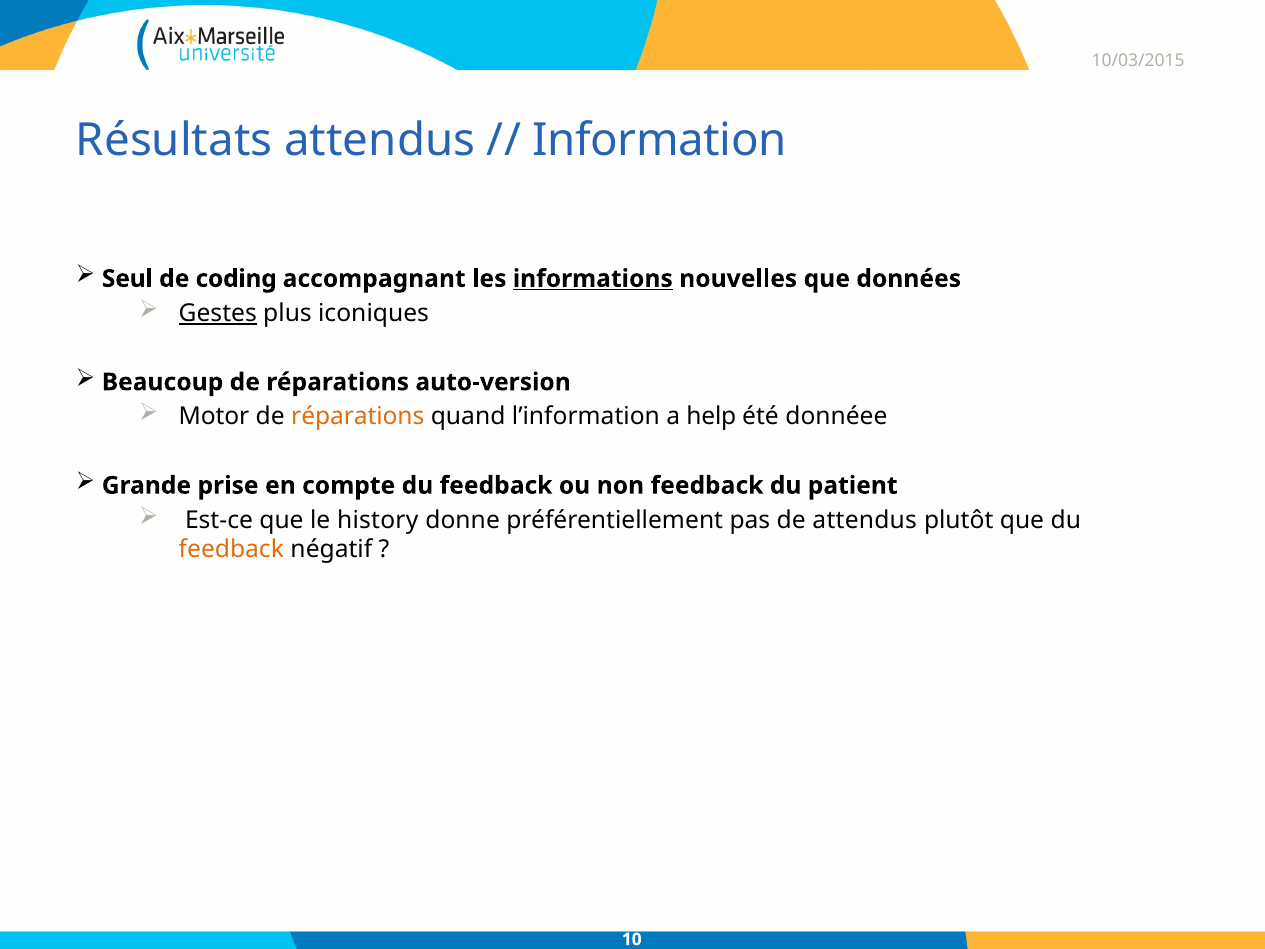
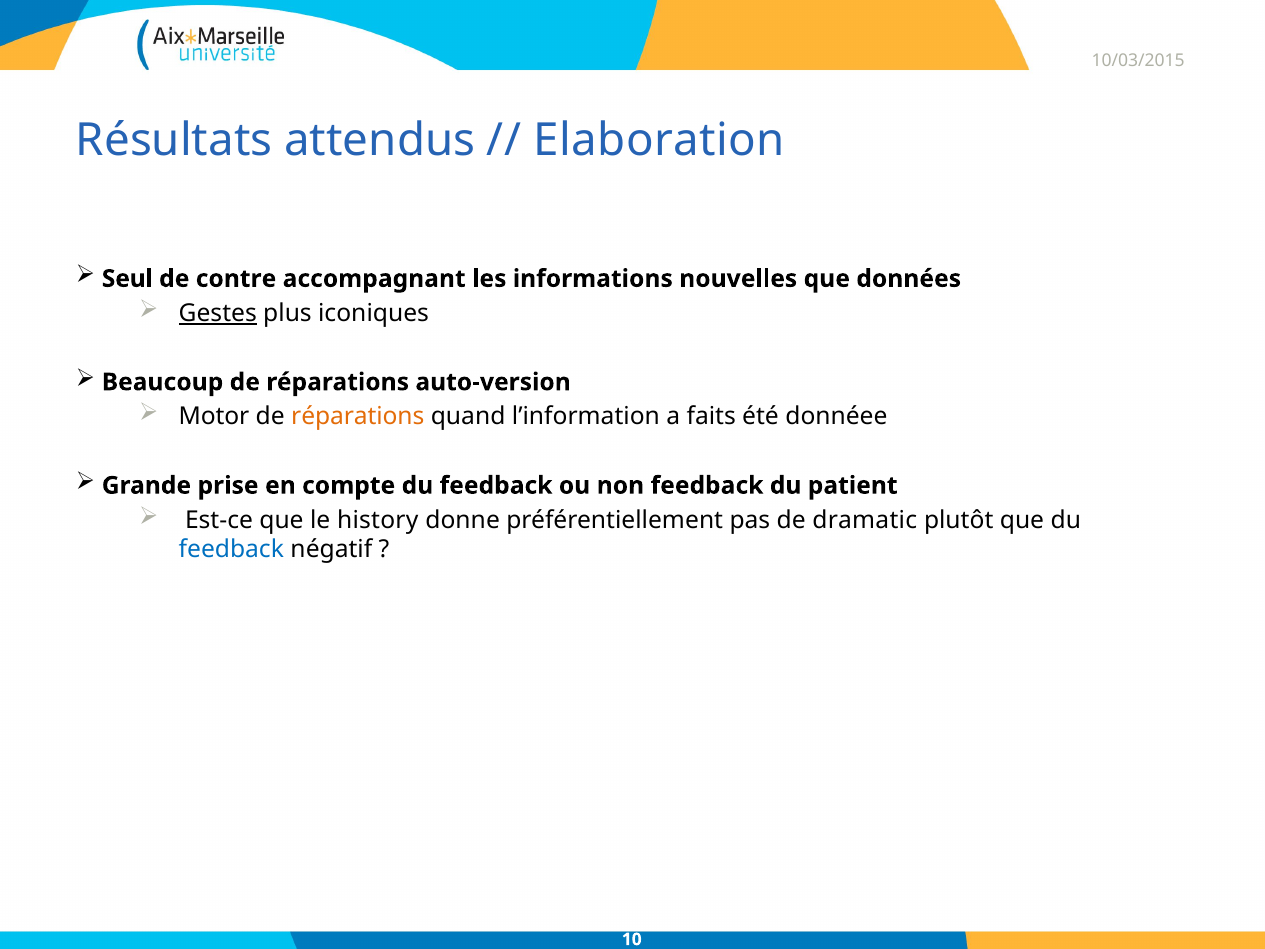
Information: Information -> Elaboration (659, 141)
coding: coding -> contre (236, 279)
informations underline: present -> none (593, 279)
help: help -> faits (711, 417)
de attendus: attendus -> dramatic (865, 520)
feedback colour: orange -> blue (231, 549)
